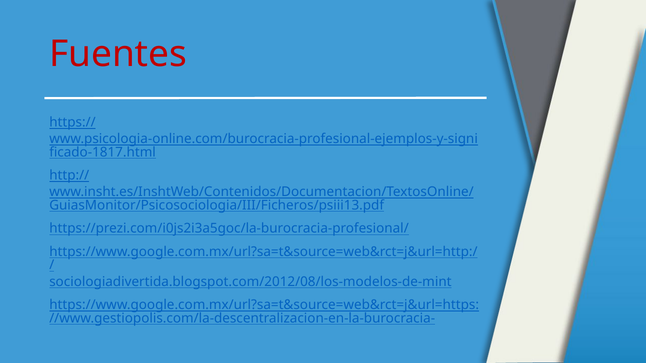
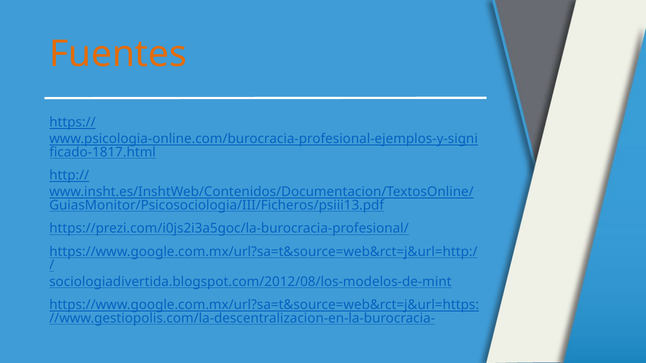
Fuentes colour: red -> orange (118, 54)
